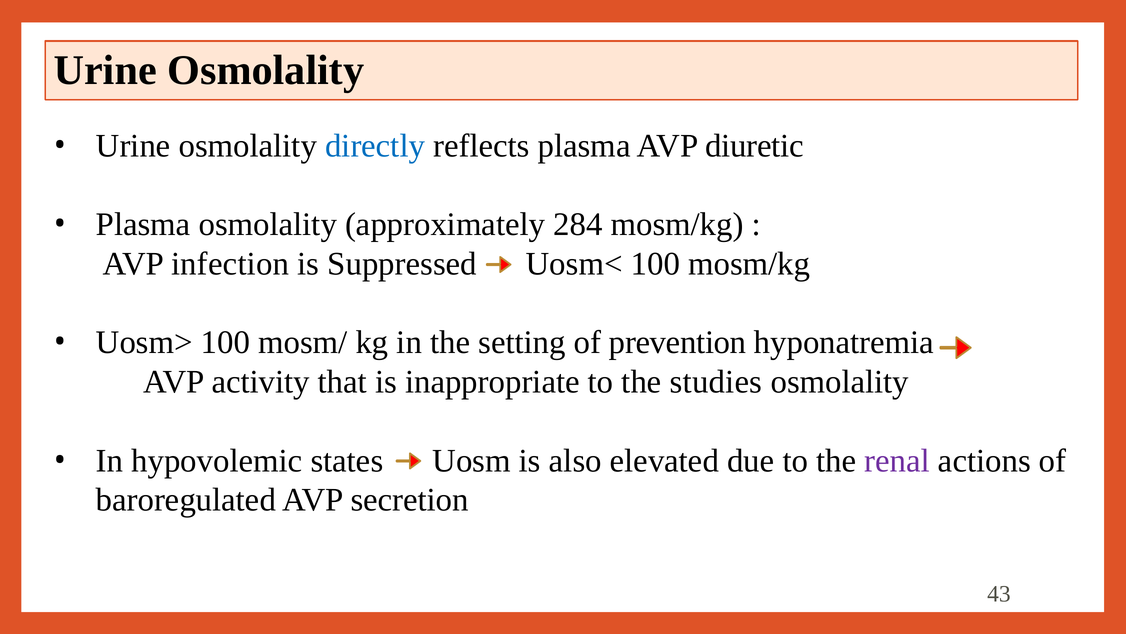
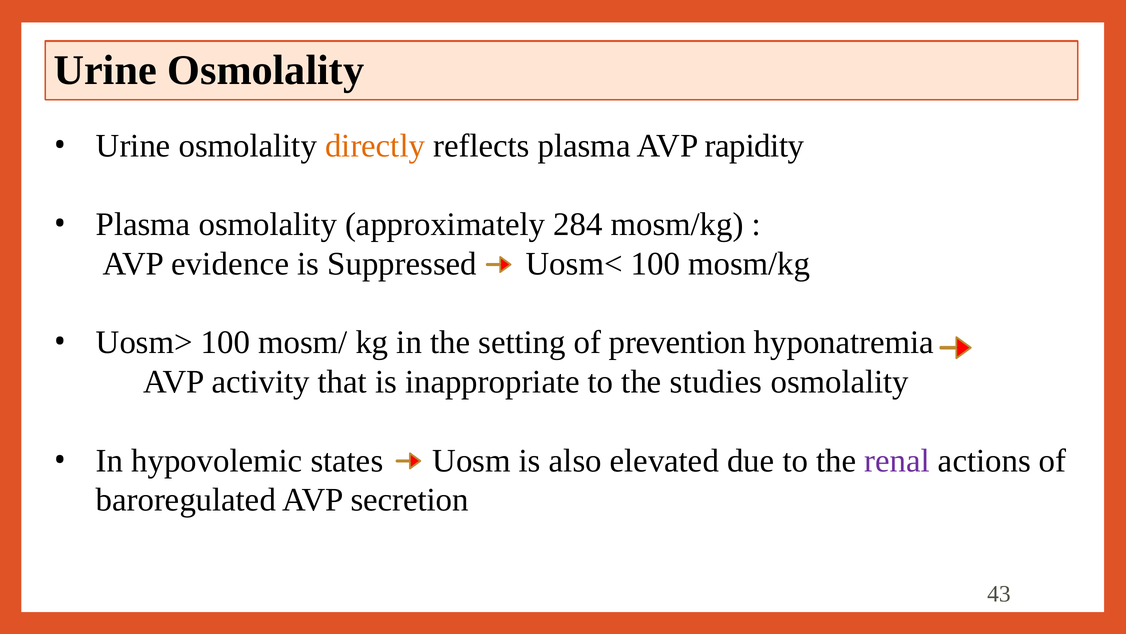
directly colour: blue -> orange (375, 146)
diuretic: diuretic -> rapidity (754, 146)
infection: infection -> evidence (230, 264)
